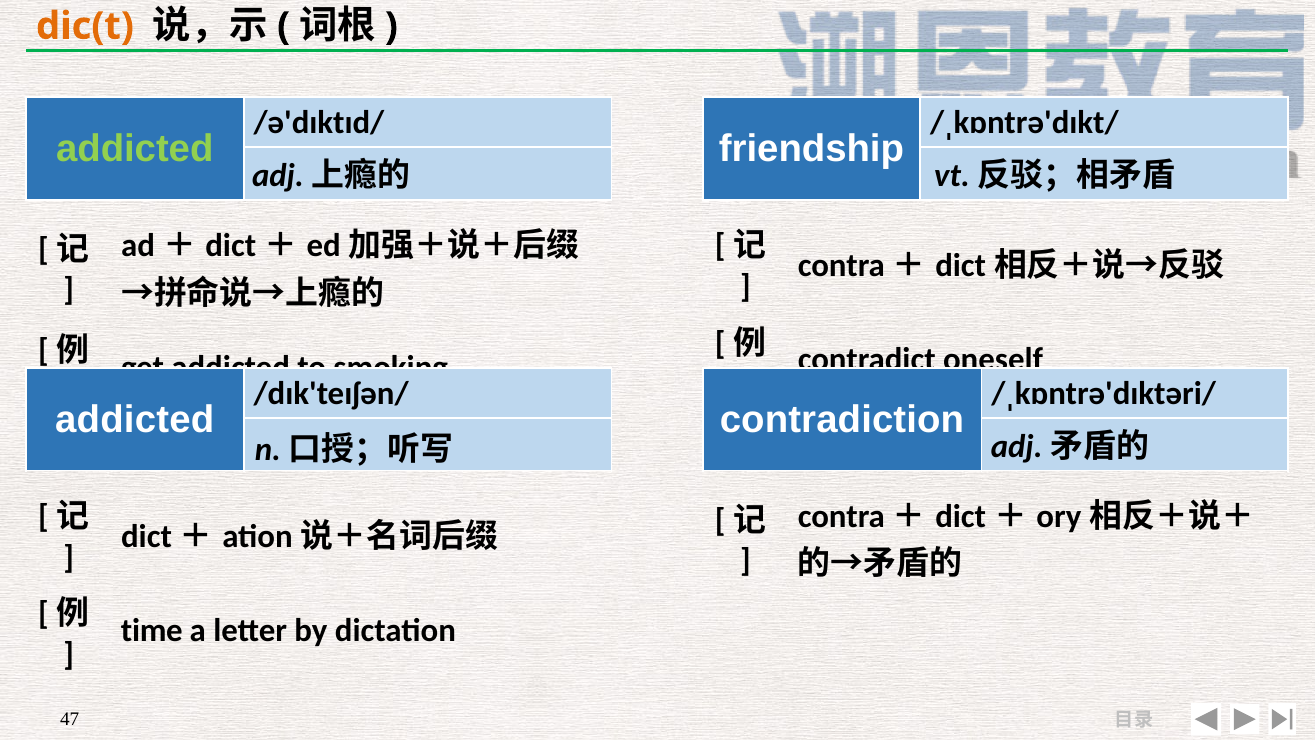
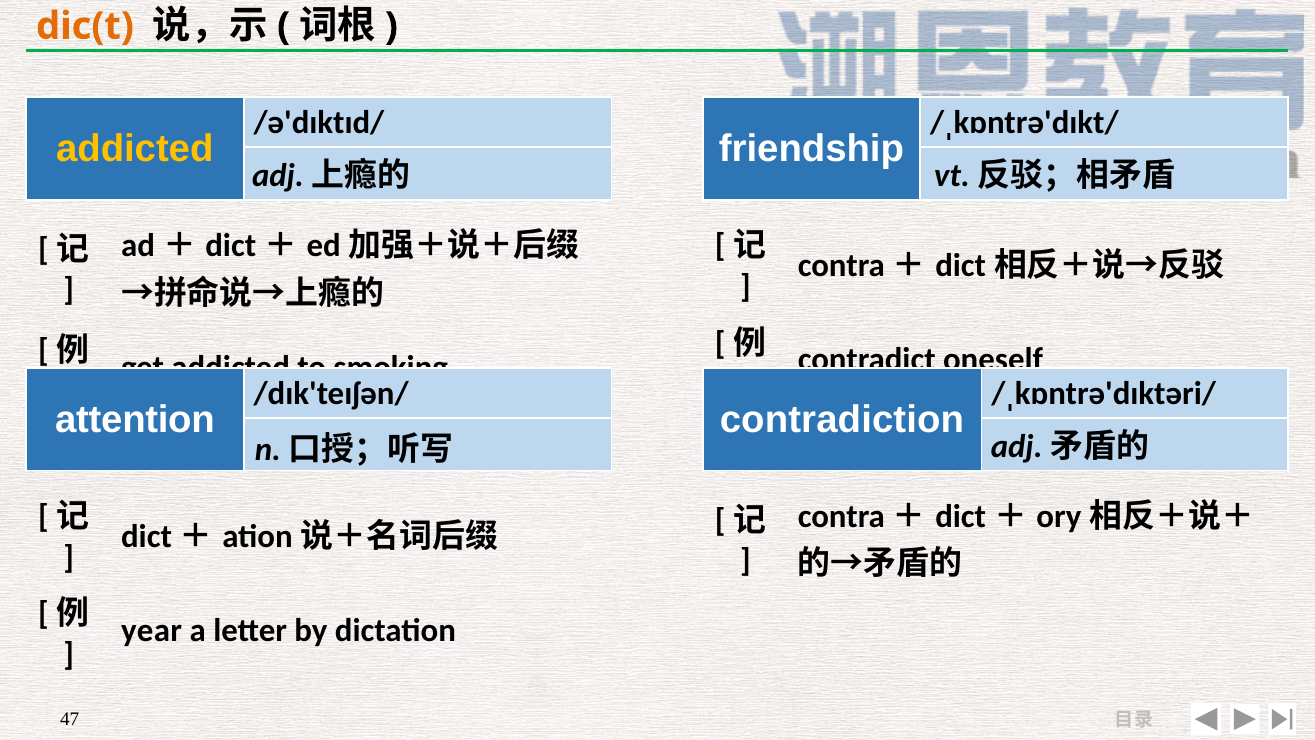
addicted colour: light green -> yellow (135, 149)
addicted: addicted -> attention (135, 420)
time: time -> year (152, 631)
